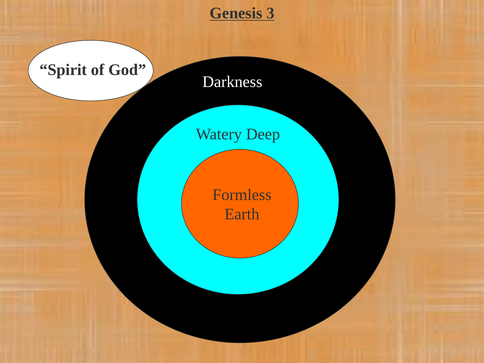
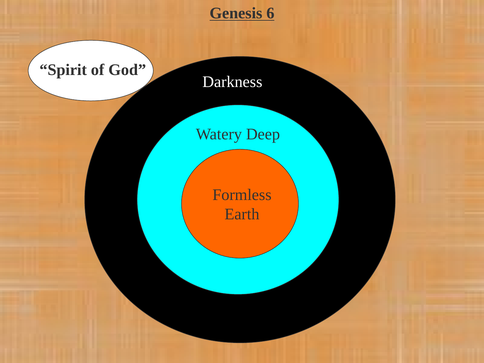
3: 3 -> 6 (270, 13)
